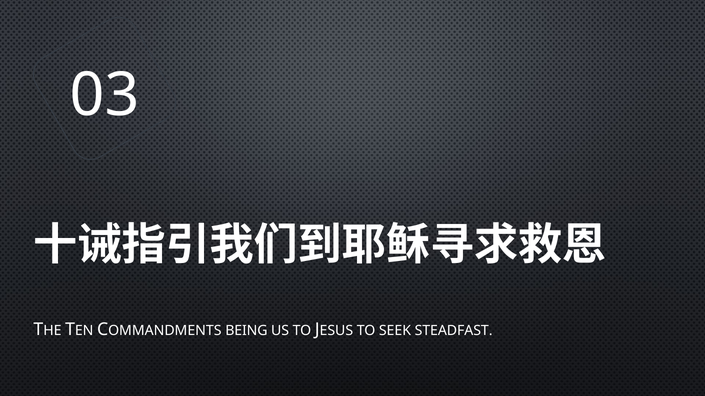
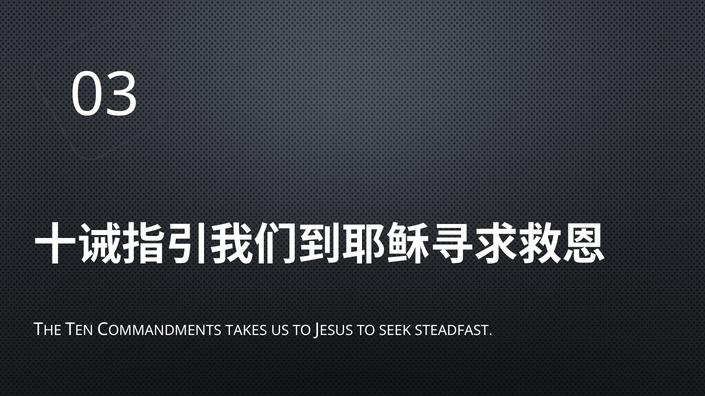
BEING: BEING -> TAKES (246, 331)
